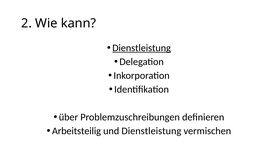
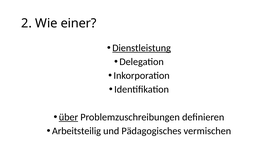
kann: kann -> einer (79, 23)
über underline: none -> present (68, 117)
und Dienstleistung: Dienstleistung -> Pädagogisches (151, 131)
